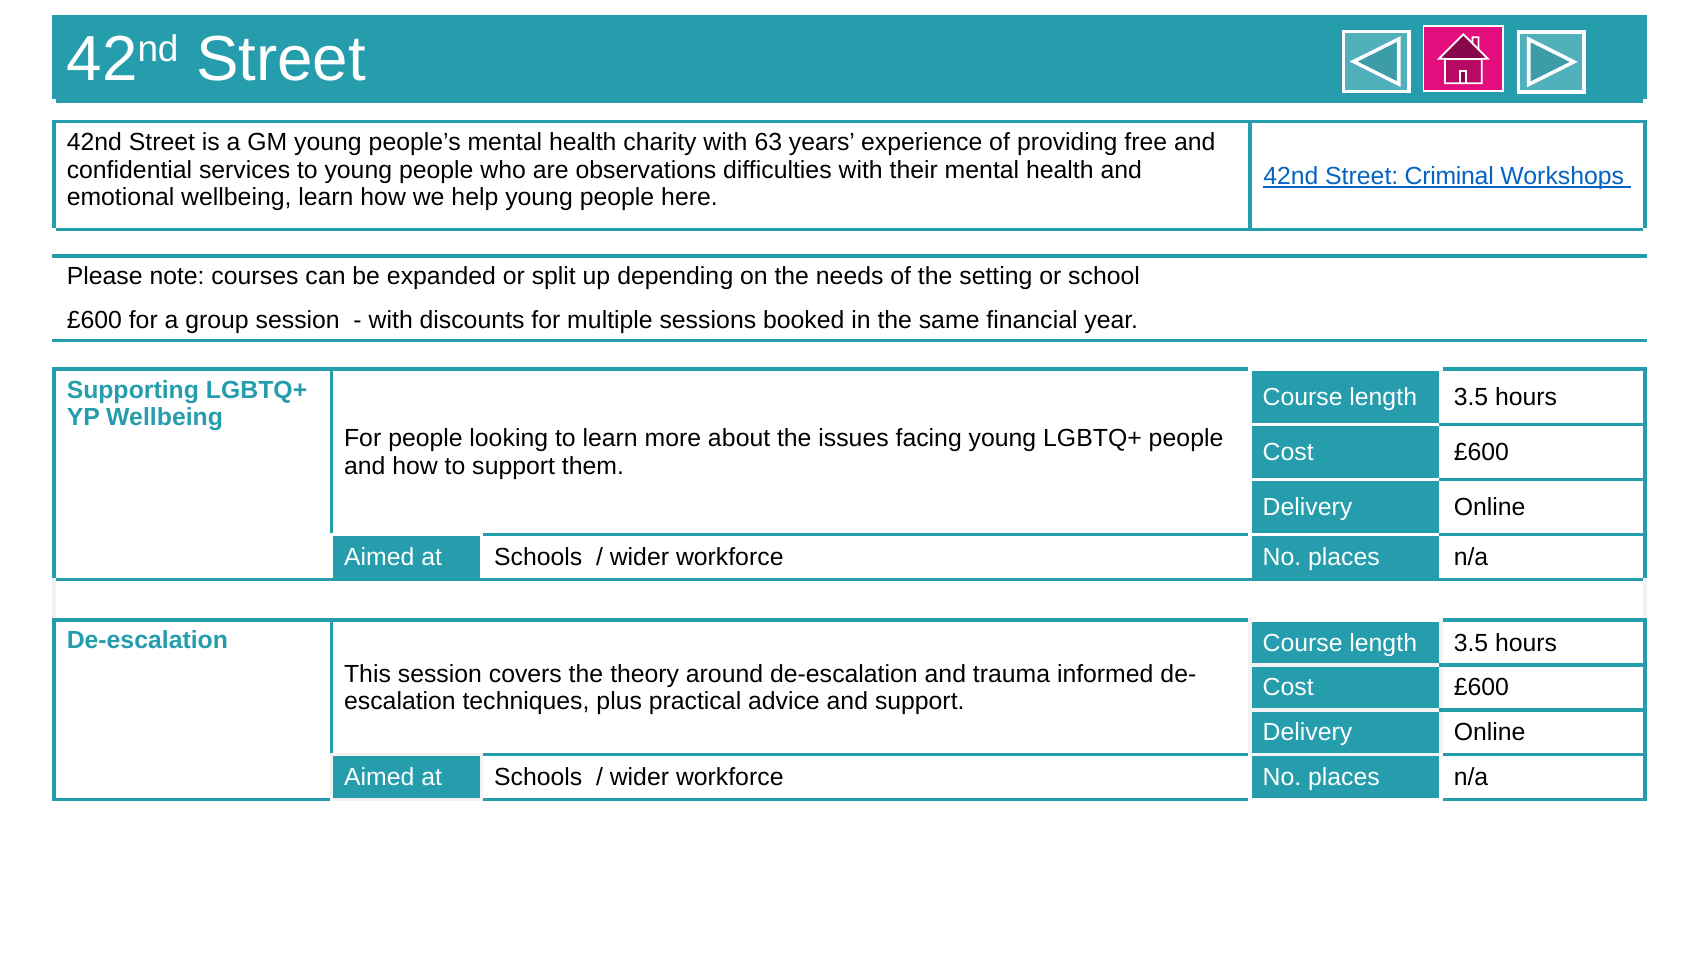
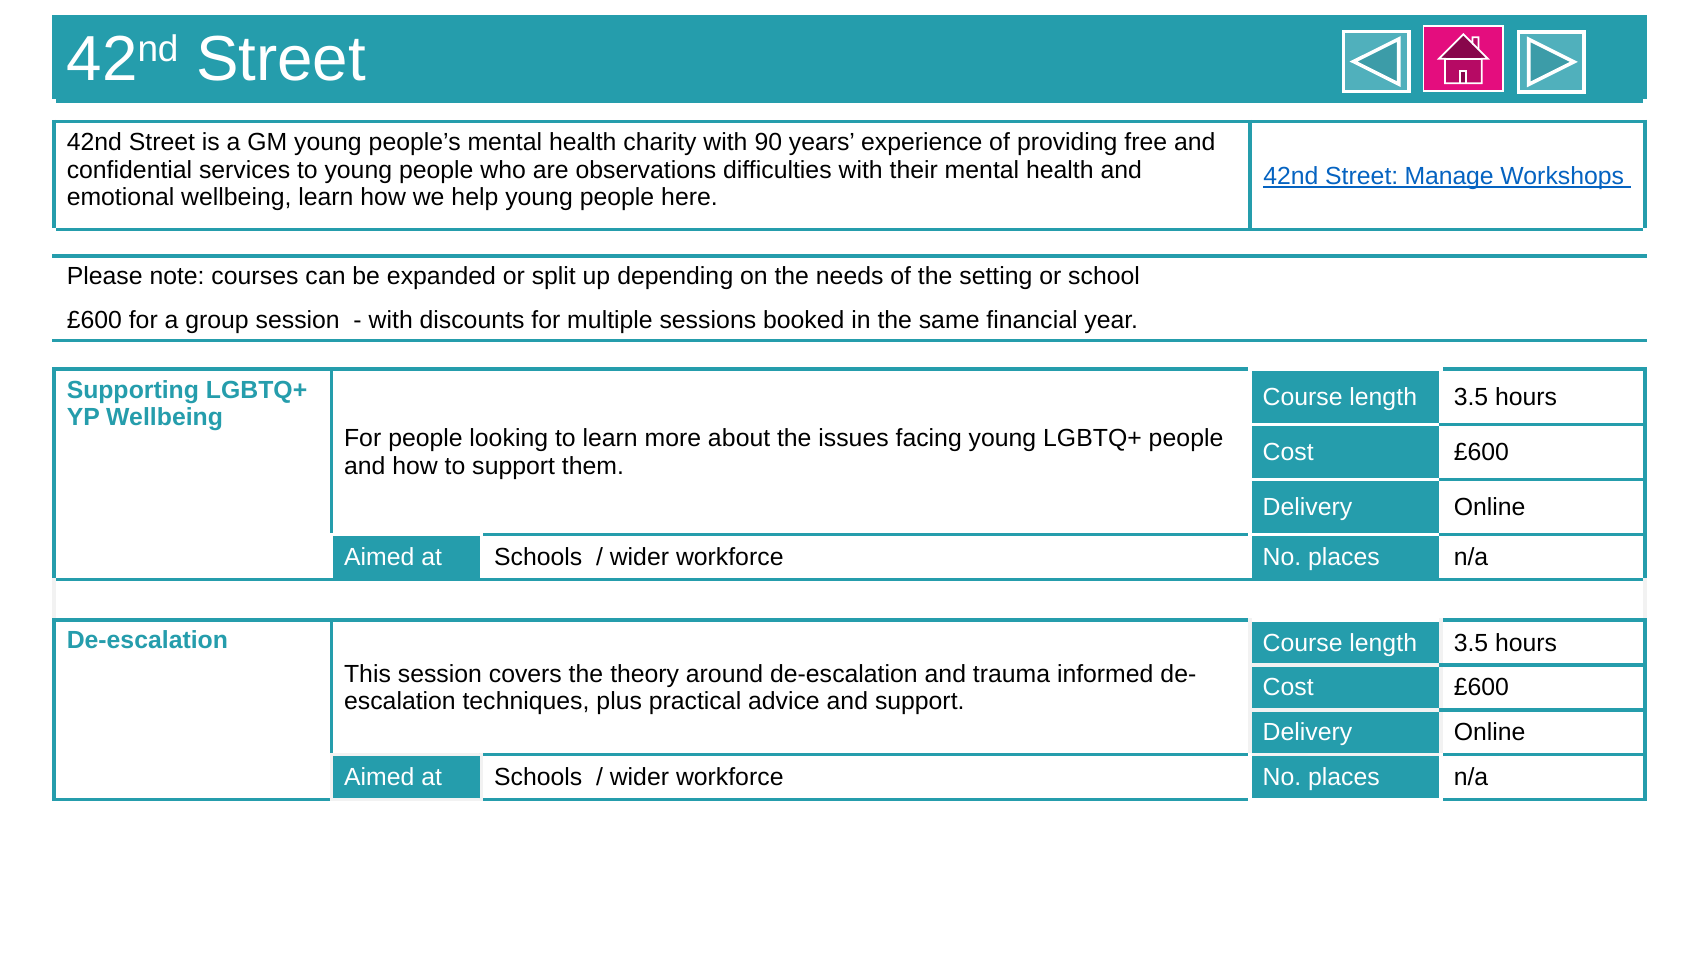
63: 63 -> 90 (768, 142)
Criminal: Criminal -> Manage (1449, 176)
